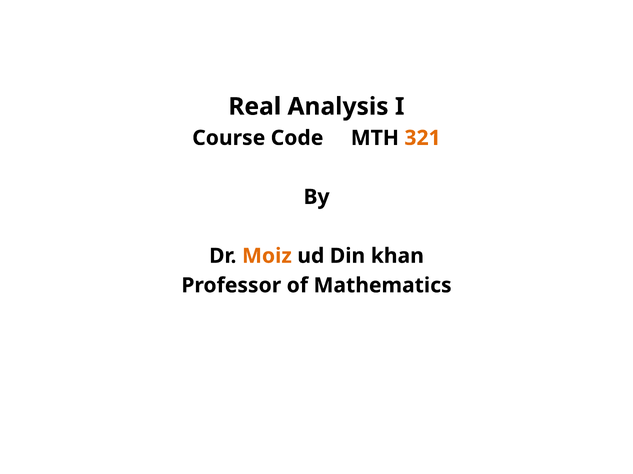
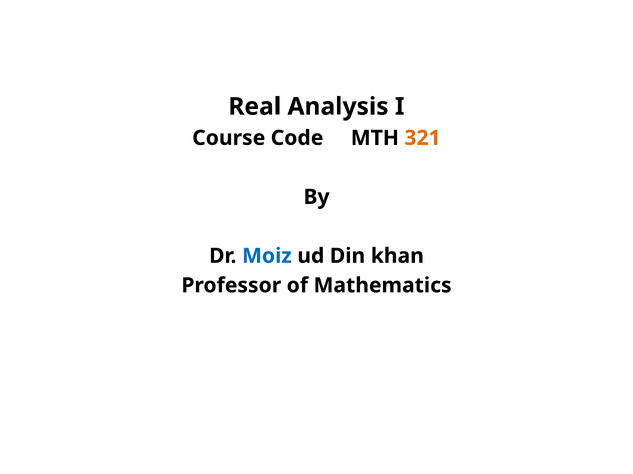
Moiz colour: orange -> blue (267, 256)
